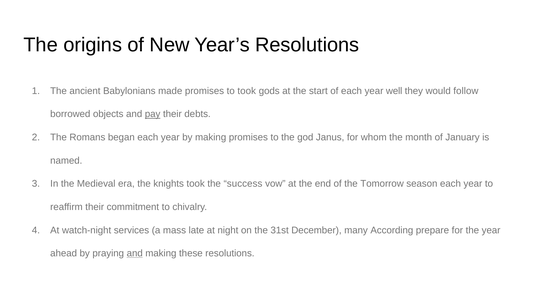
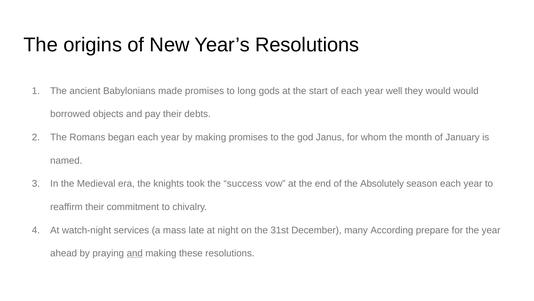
to took: took -> long (247, 91)
would follow: follow -> would (466, 91)
pay underline: present -> none (153, 114)
Tomorrow: Tomorrow -> Absolutely (382, 183)
